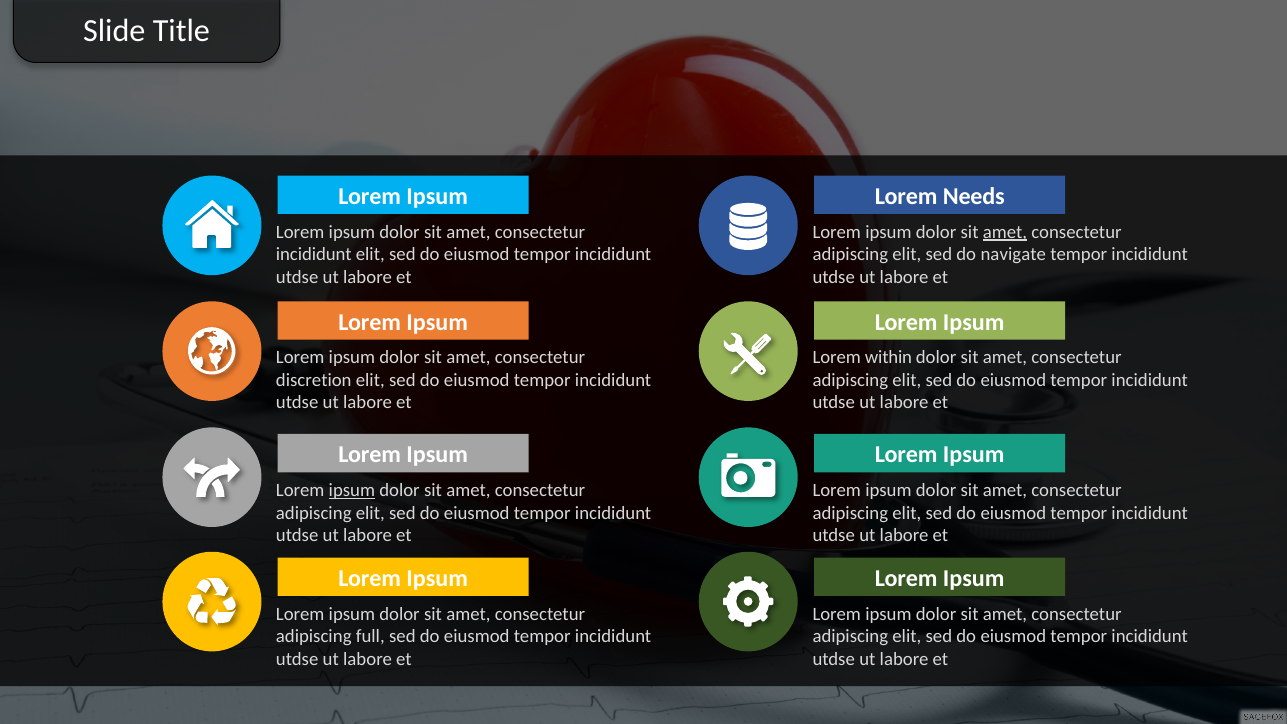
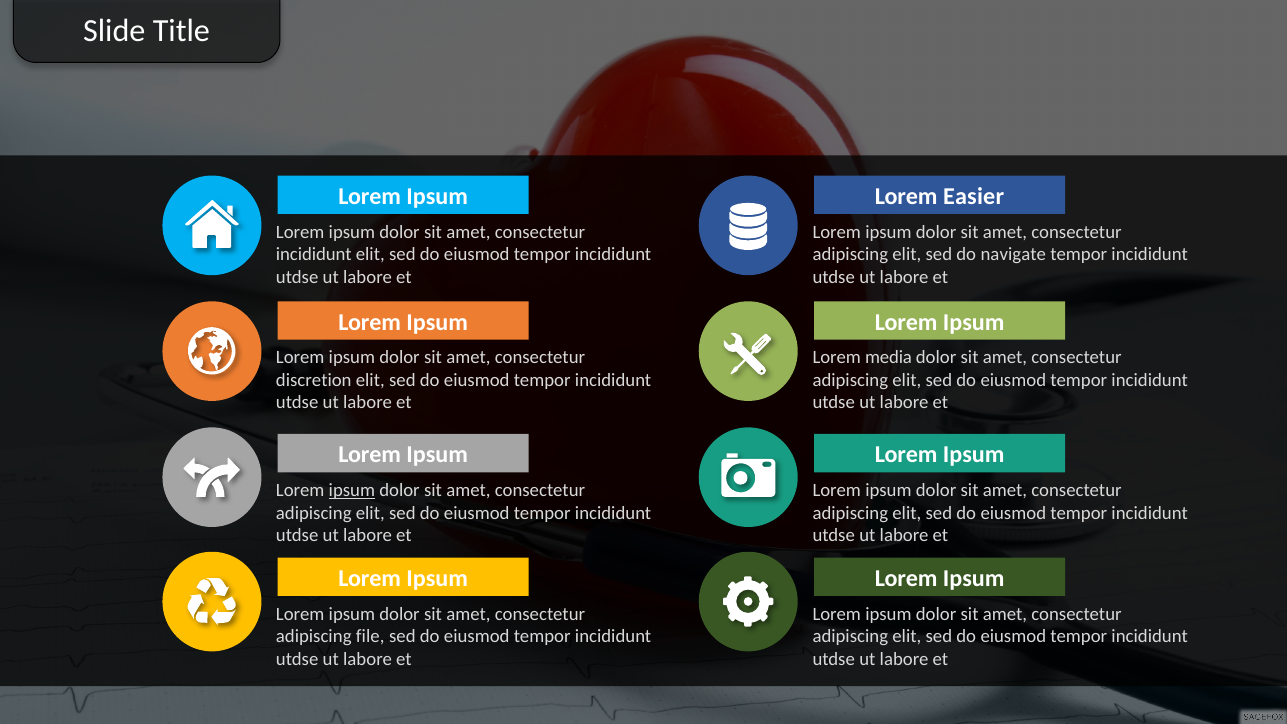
Needs: Needs -> Easier (974, 196)
amet underline: present -> none (1005, 232)
within: within -> media (889, 358)
full: full -> file (370, 636)
